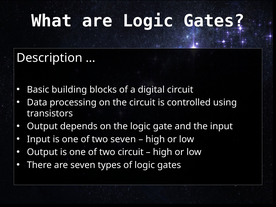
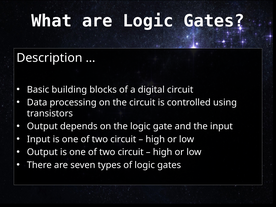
seven: seven -> circuit (123, 139)
